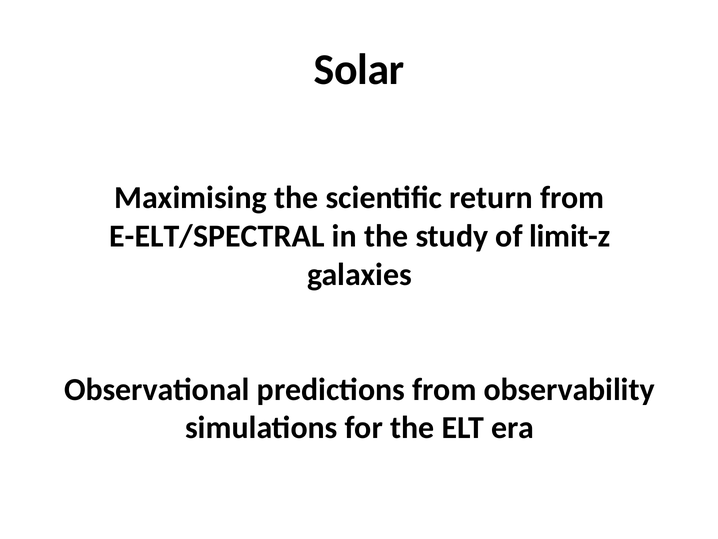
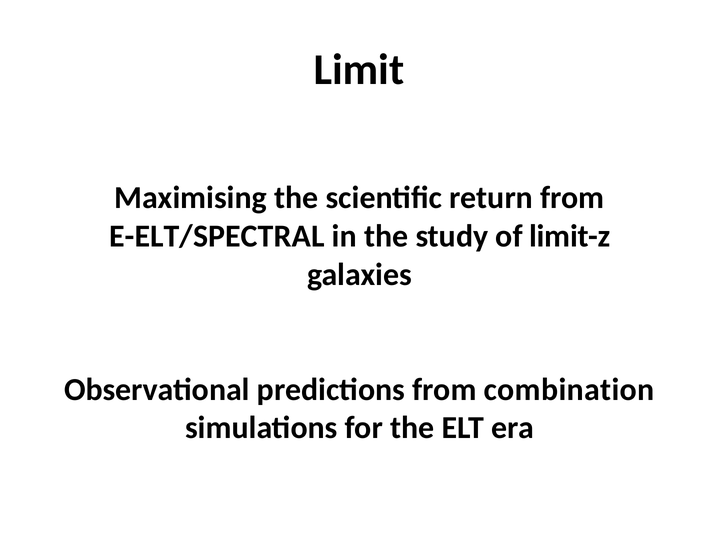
Solar: Solar -> Limit (359, 70)
observability: observability -> combination (569, 389)
